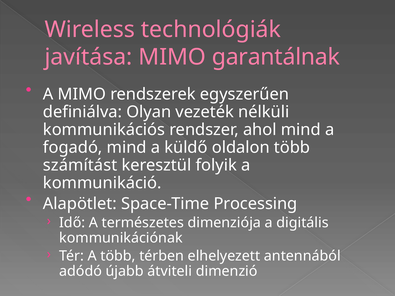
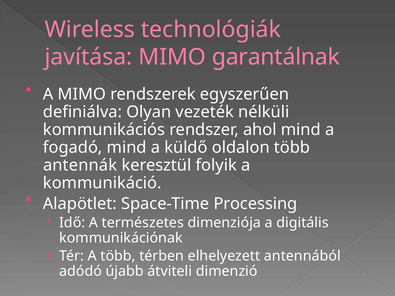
számítást: számítást -> antennák (80, 165)
